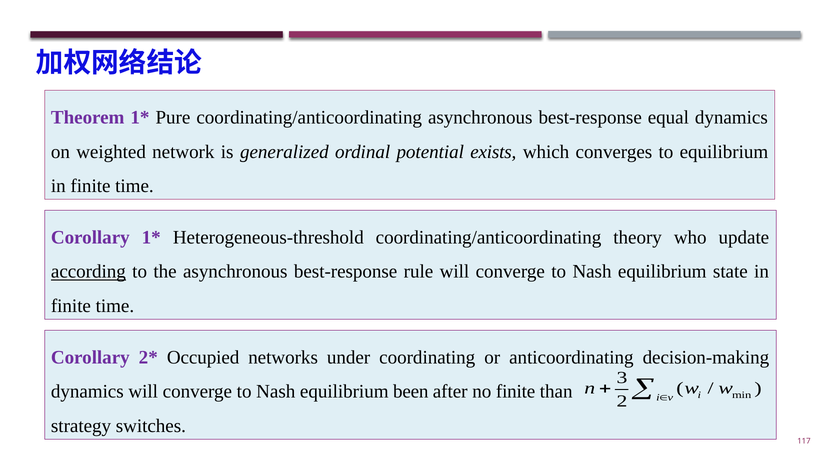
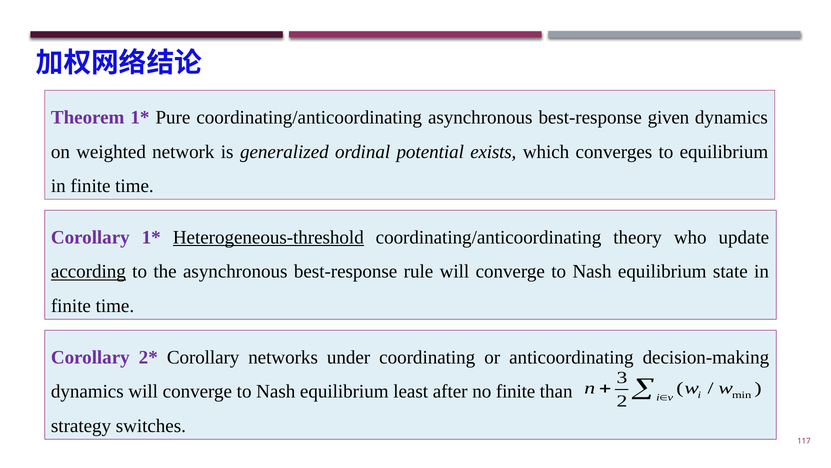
equal: equal -> given (668, 117)
Heterogeneous-threshold underline: none -> present (268, 237)
Occupied: Occupied -> Corollary (203, 357)
been: been -> least (411, 391)
